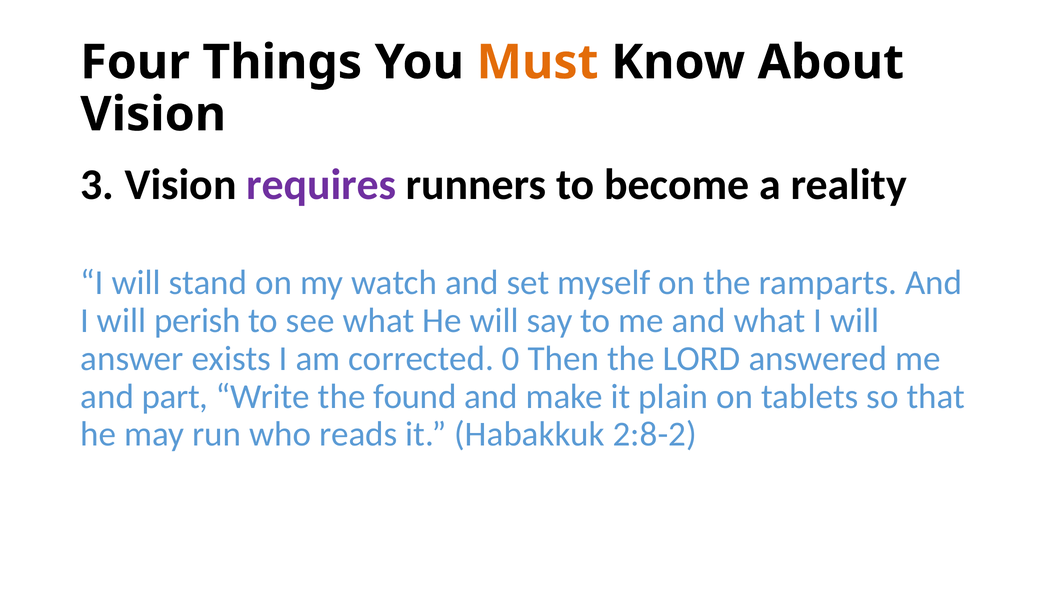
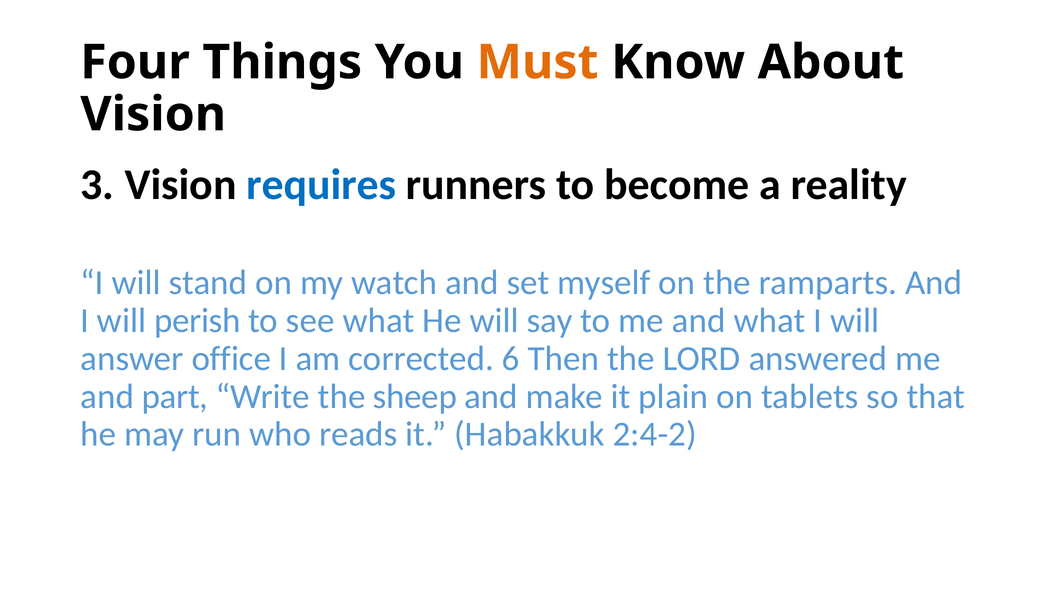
requires colour: purple -> blue (321, 185)
exists: exists -> office (231, 359)
0: 0 -> 6 (511, 359)
found: found -> sheep (415, 397)
2:8-2: 2:8-2 -> 2:4-2 (655, 435)
